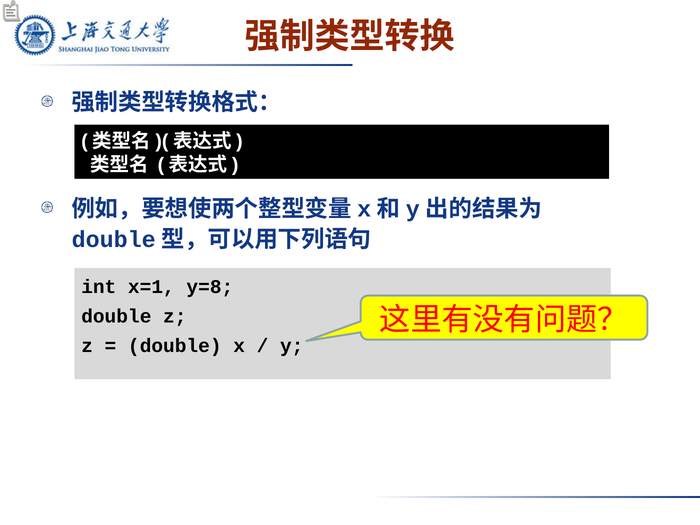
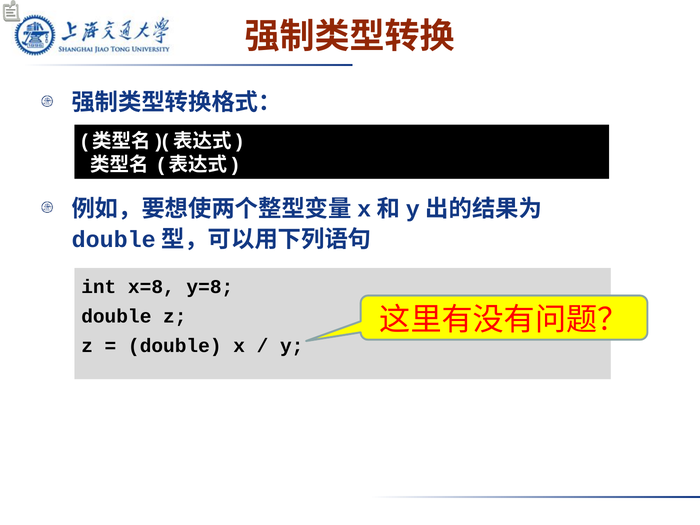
x=1: x=1 -> x=8 (151, 287)
